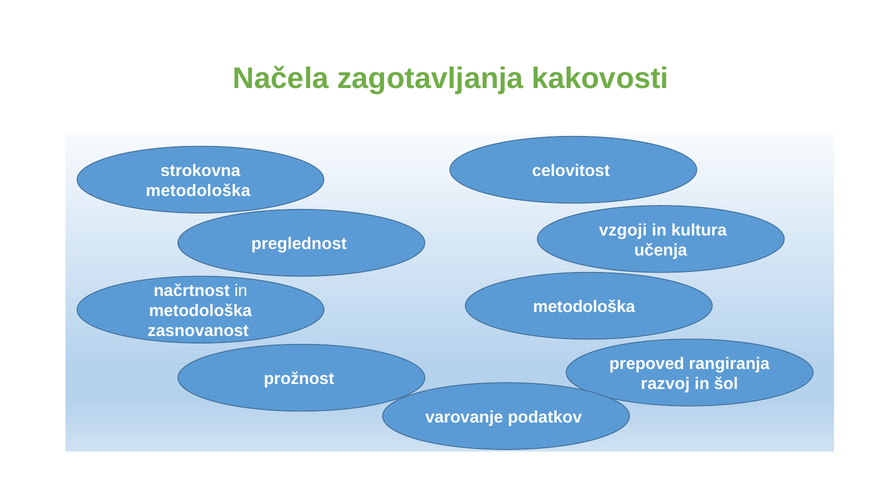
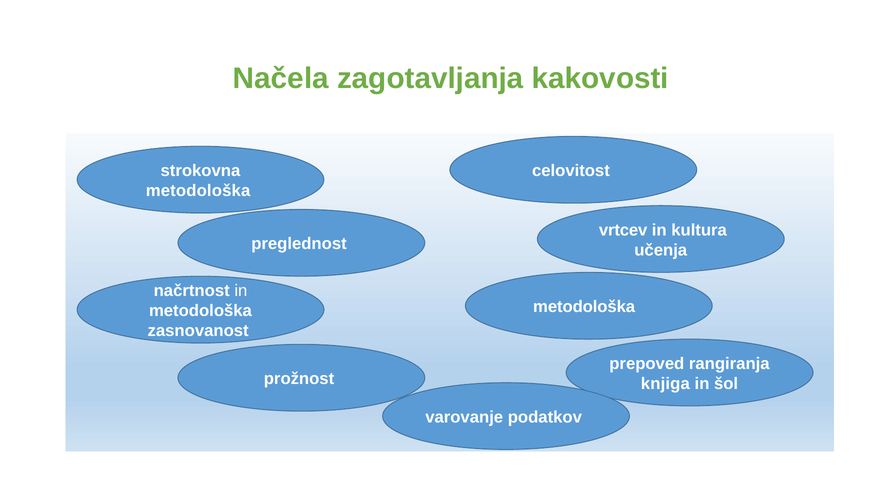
vzgoji: vzgoji -> vrtcev (623, 230)
razvoj: razvoj -> knjiga (665, 384)
